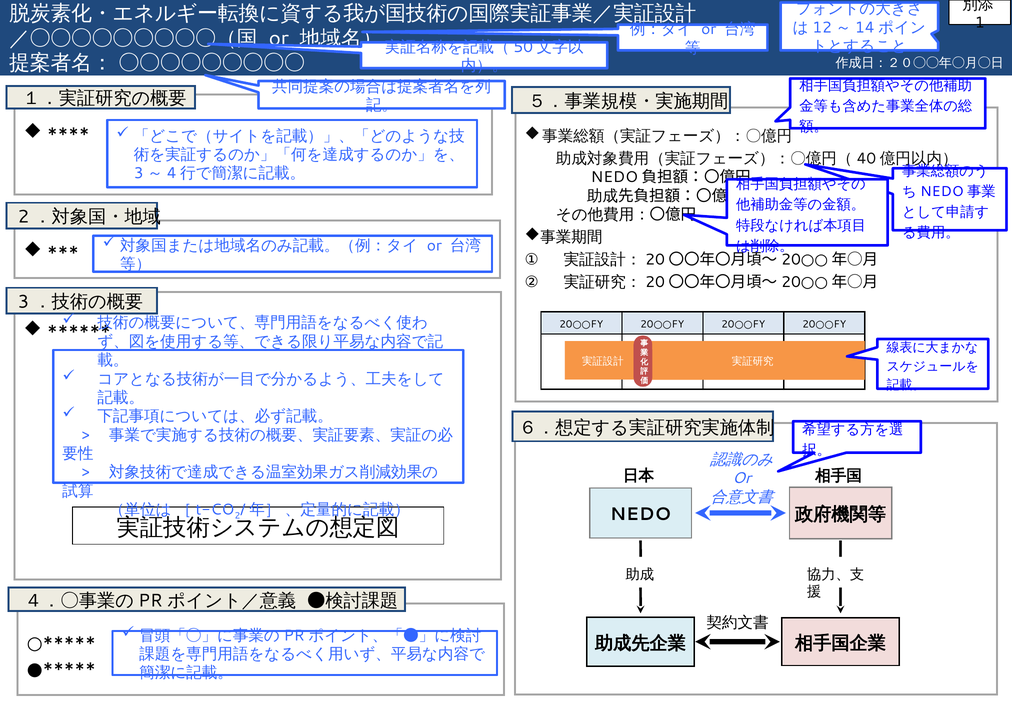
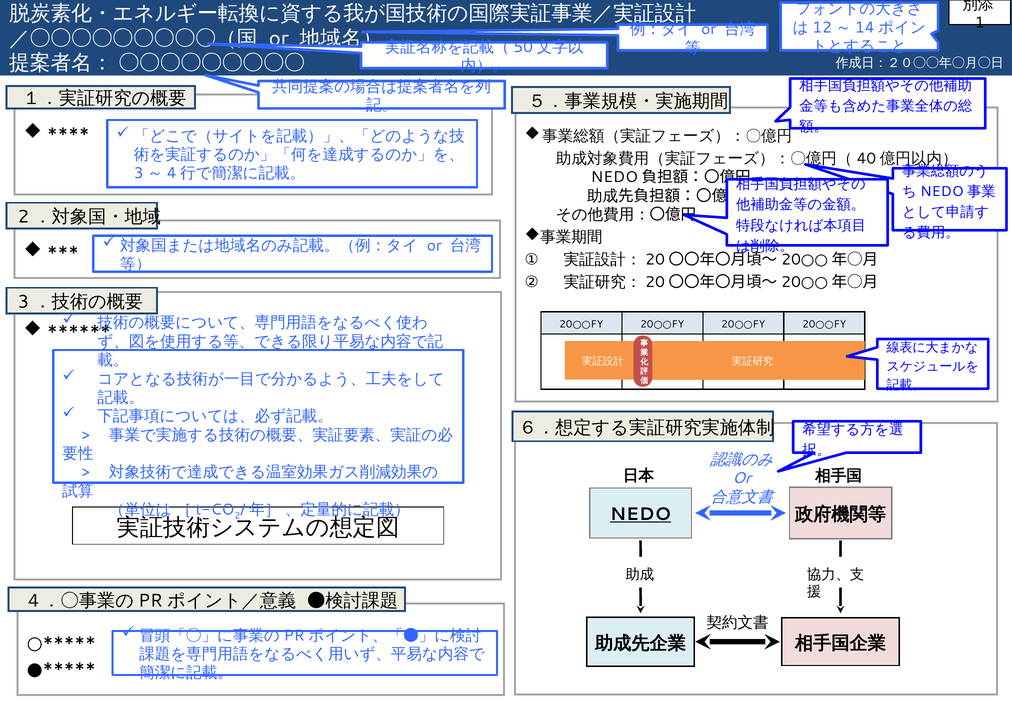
NEDO underline: none -> present (640, 514)
